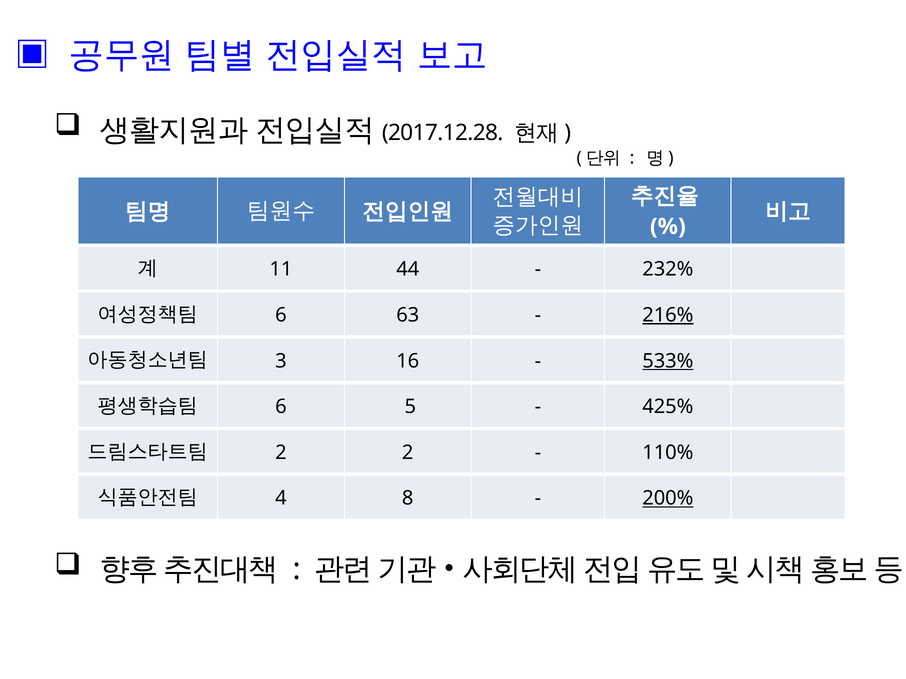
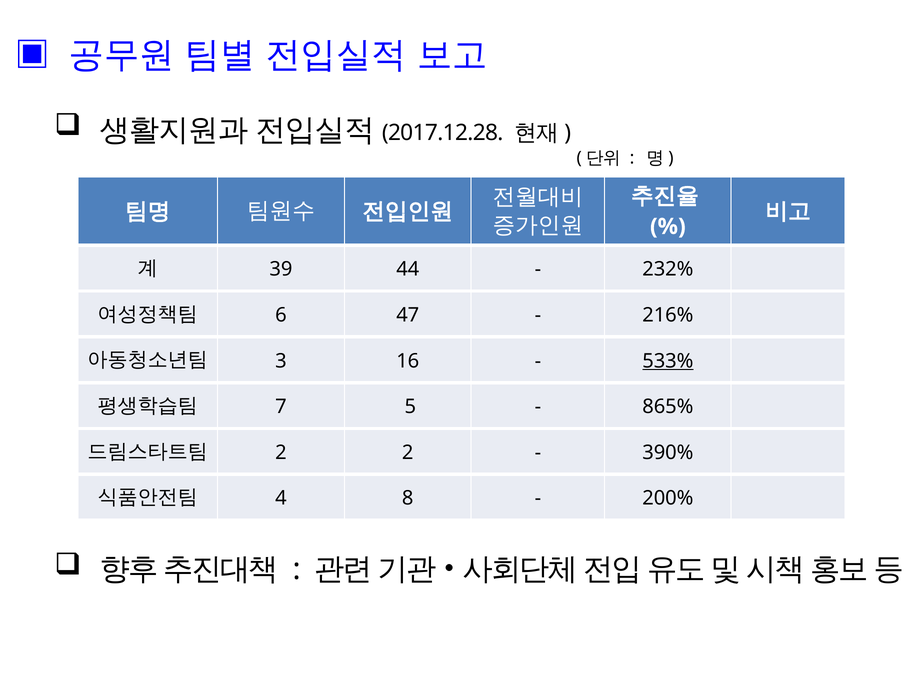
11: 11 -> 39 (281, 269)
63: 63 -> 47 (408, 315)
216% underline: present -> none (668, 315)
6: 6 -> 7 (281, 407)
425%: 425% -> 865% (668, 407)
110%: 110% -> 390% (668, 453)
200% underline: present -> none (668, 499)
